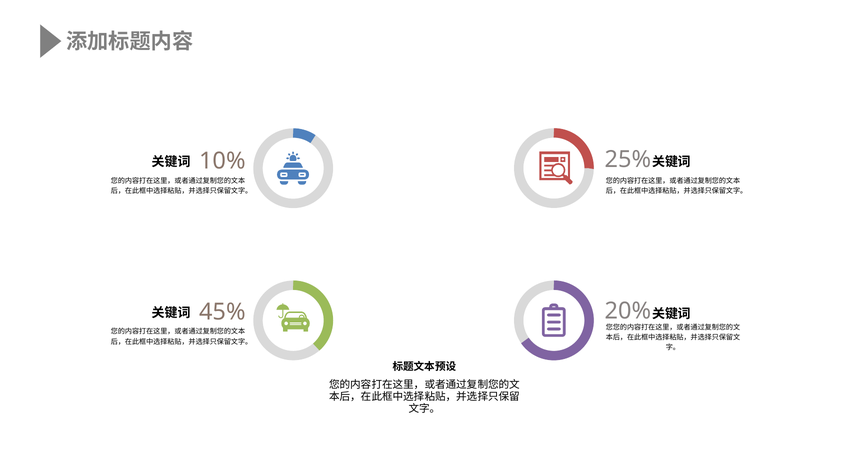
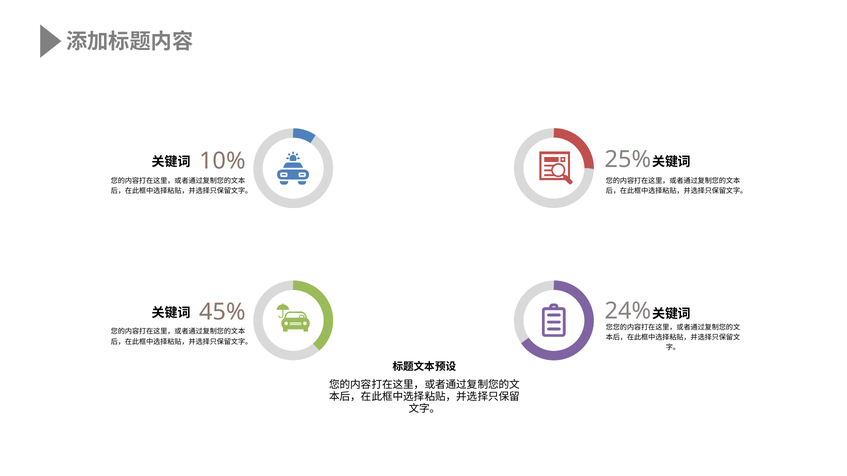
20%: 20% -> 24% (628, 311)
